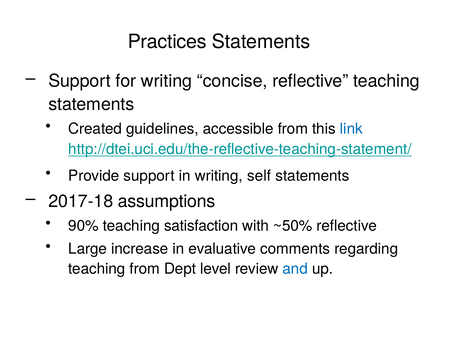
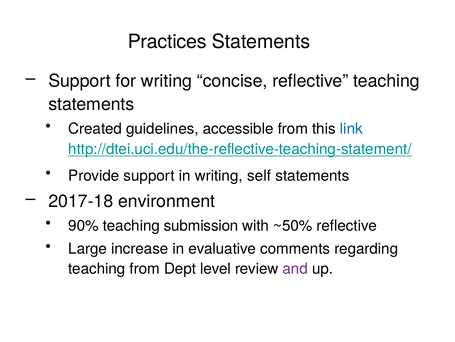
assumptions: assumptions -> environment (167, 201)
satisfaction: satisfaction -> submission (201, 225)
and colour: blue -> purple (295, 268)
